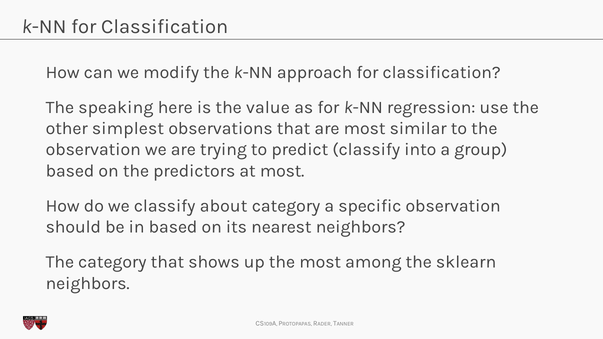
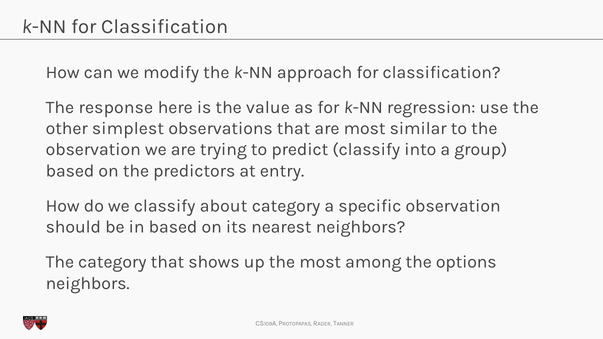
speaking: speaking -> response (116, 107)
at most: most -> entry (282, 171)
sklearn: sklearn -> options (466, 262)
